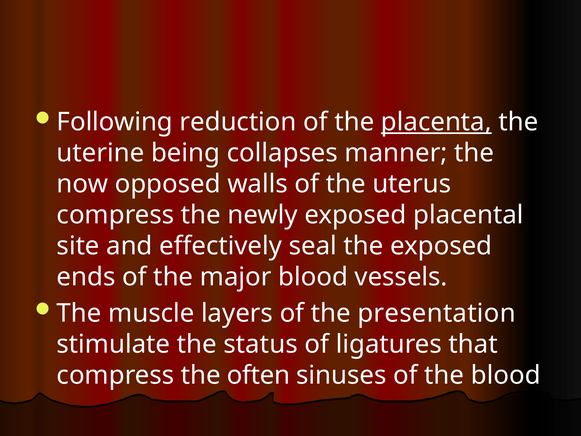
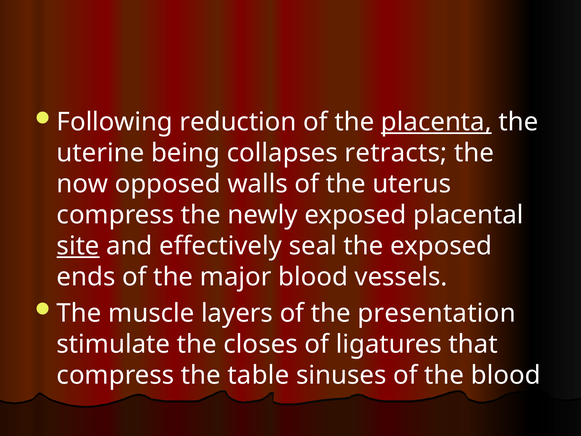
manner: manner -> retracts (396, 153)
site underline: none -> present (78, 246)
status: status -> closes (261, 344)
often: often -> table (258, 375)
